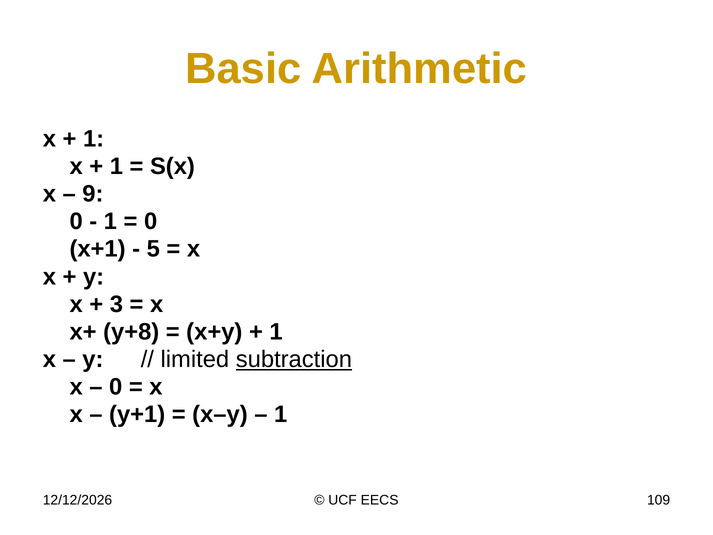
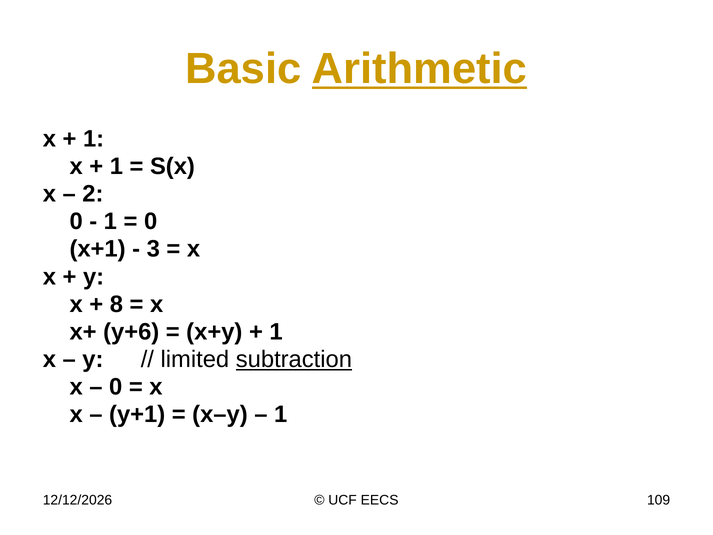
Arithmetic underline: none -> present (420, 69)
9: 9 -> 2 (93, 194)
5: 5 -> 3 (153, 249)
3: 3 -> 8 (116, 304)
y+8: y+8 -> y+6 (131, 332)
